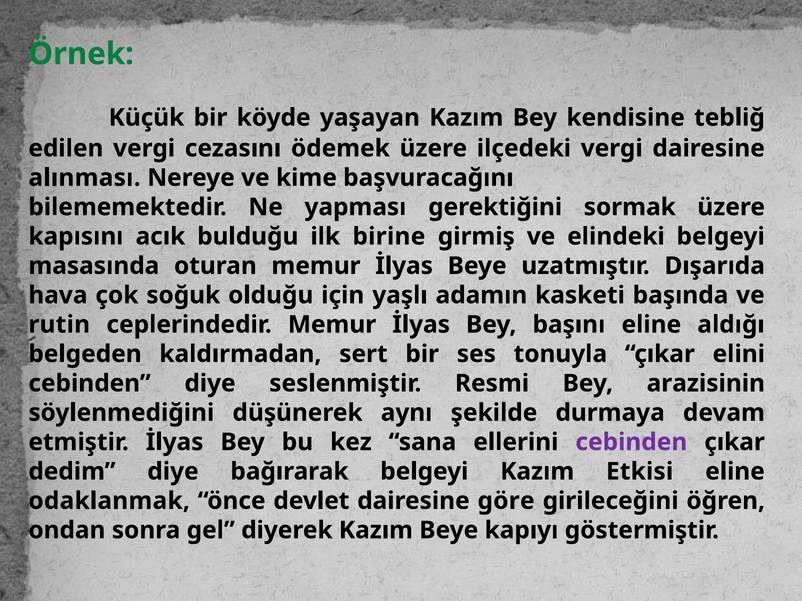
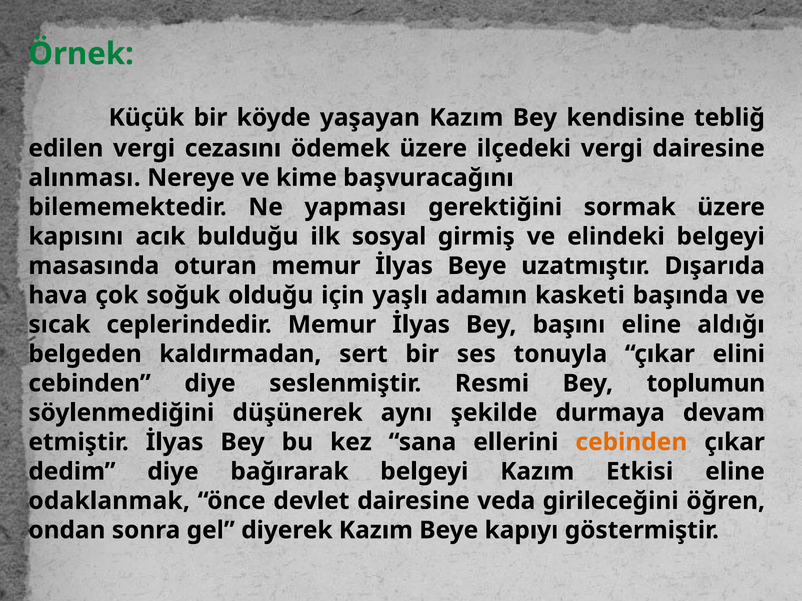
birine: birine -> sosyal (389, 237)
rutin: rutin -> sıcak (59, 325)
arazisinin: arazisinin -> toplumun (706, 384)
cebinden colour: purple -> orange (631, 442)
göre: göre -> veda (506, 501)
